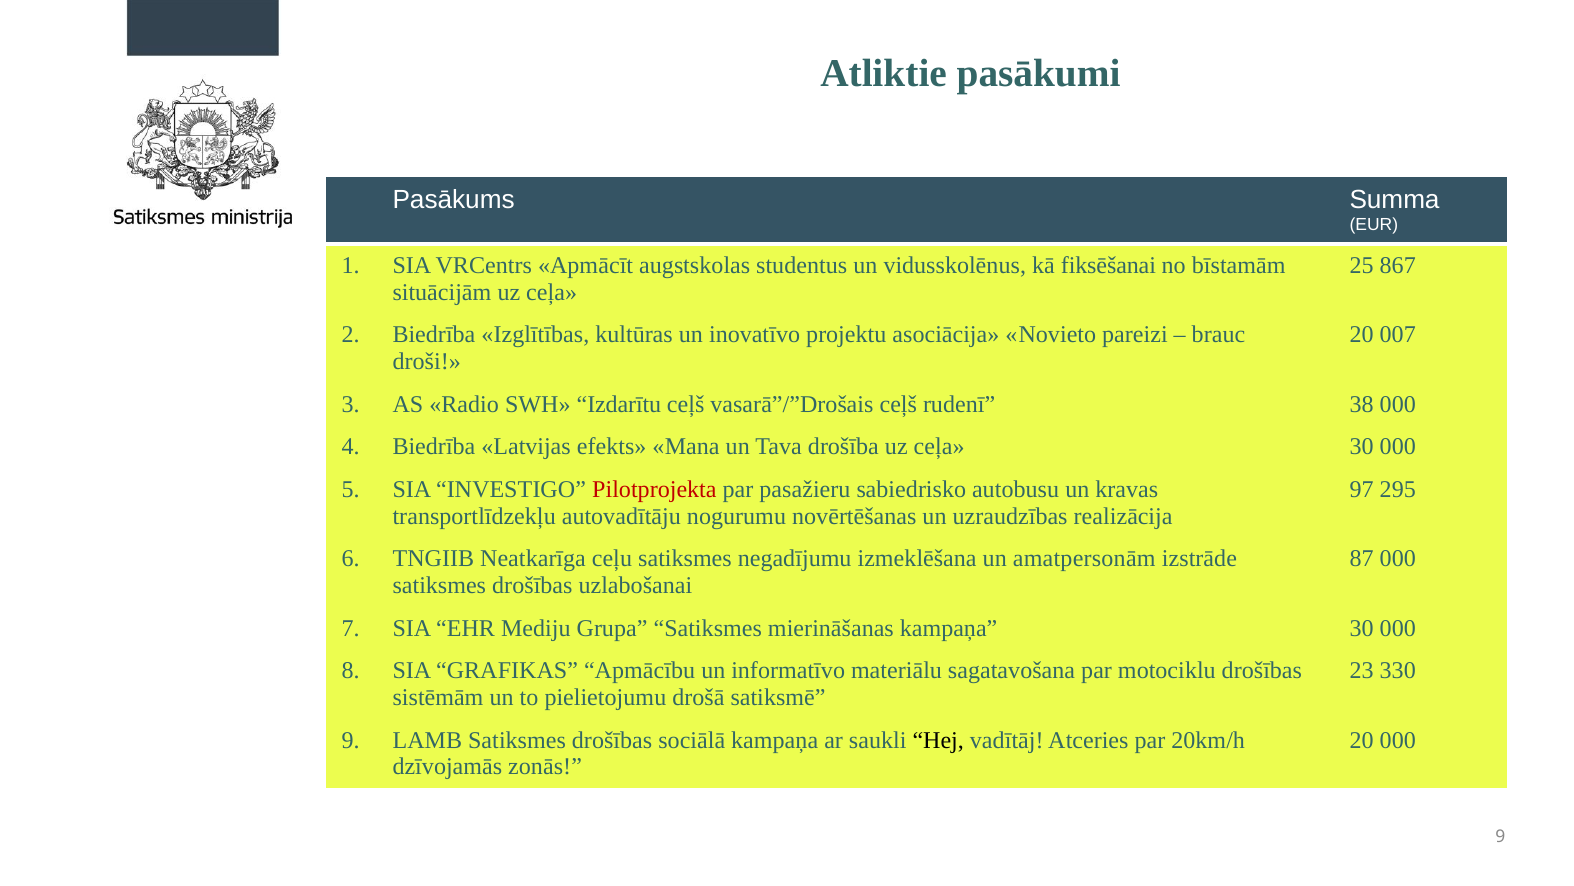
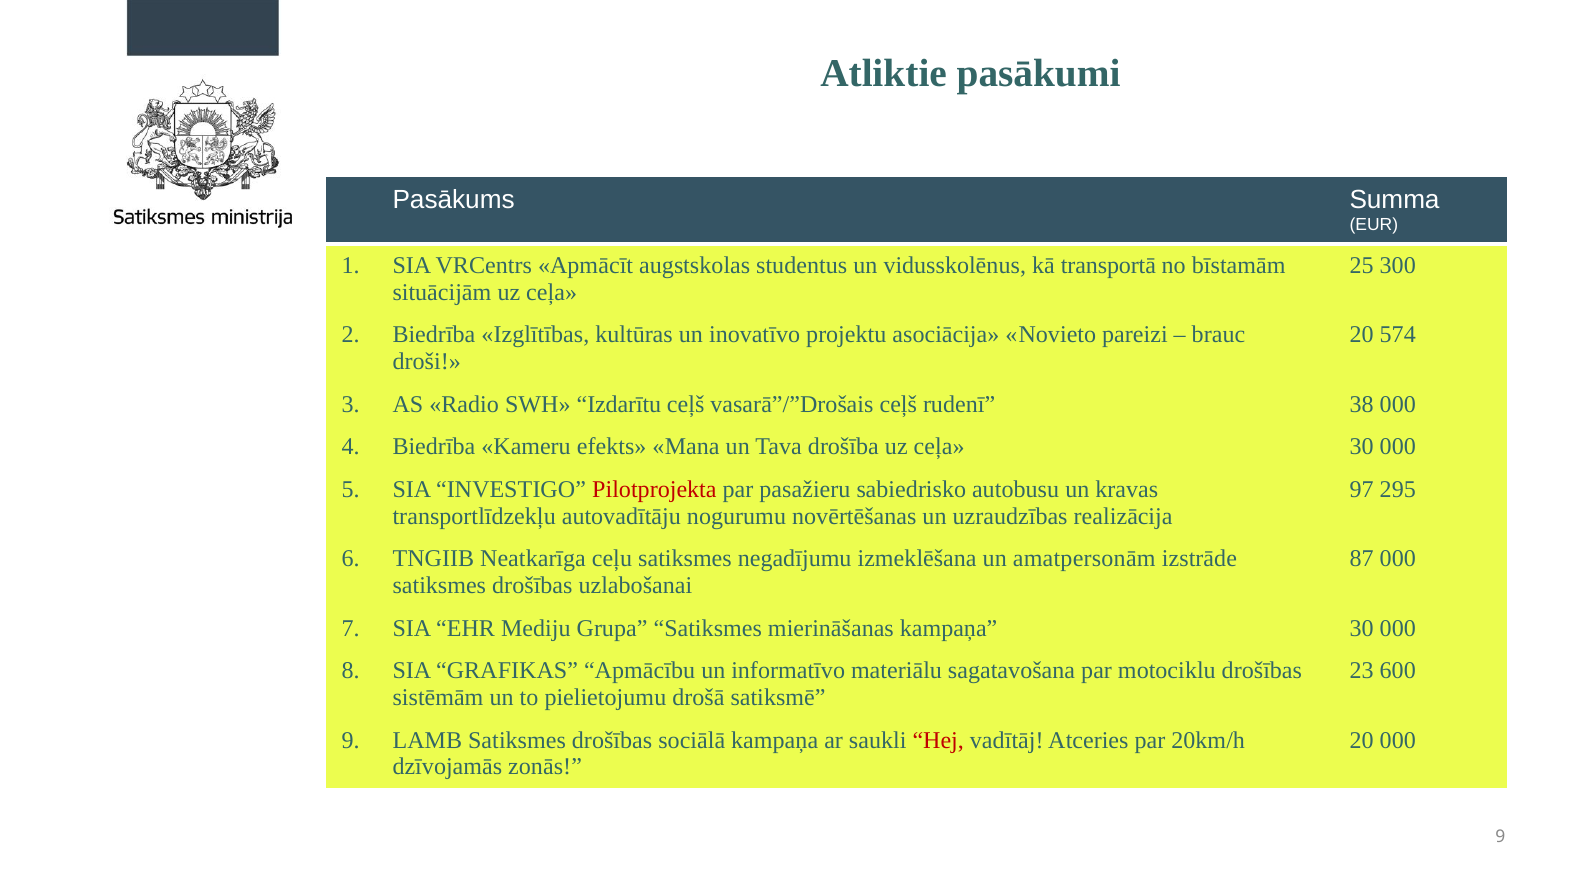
fiksēšanai: fiksēšanai -> transportā (1108, 265)
867: 867 -> 300 (1398, 265)
007: 007 -> 574 (1398, 335)
Latvijas: Latvijas -> Kameru (526, 446)
330: 330 -> 600 (1398, 670)
Hej colour: black -> red (938, 740)
